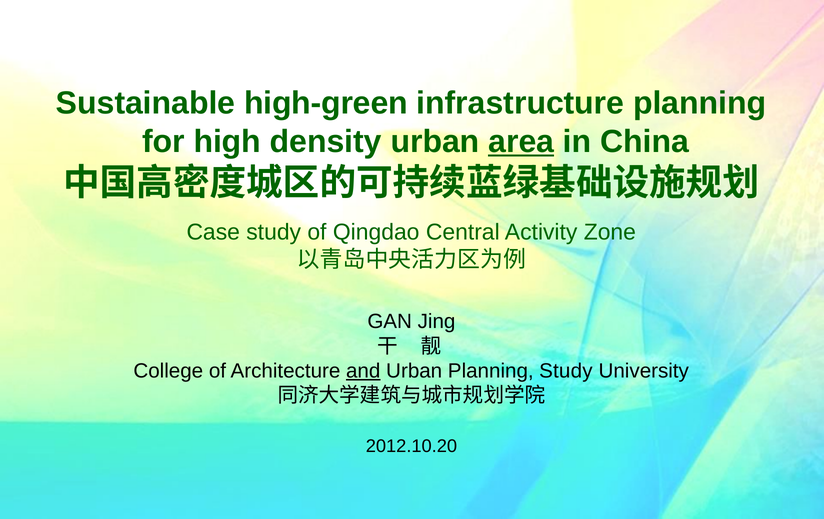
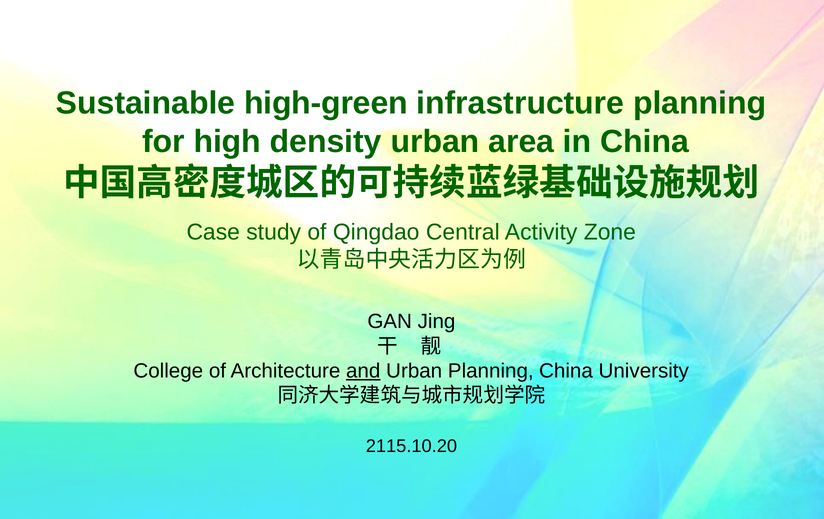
area underline: present -> none (521, 142)
Planning Study: Study -> China (566, 371)
2012.10.20: 2012.10.20 -> 2115.10.20 (411, 446)
